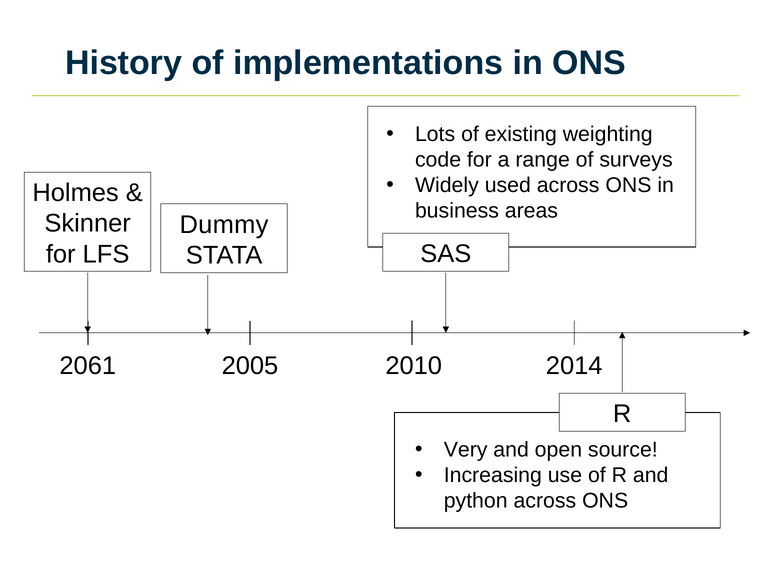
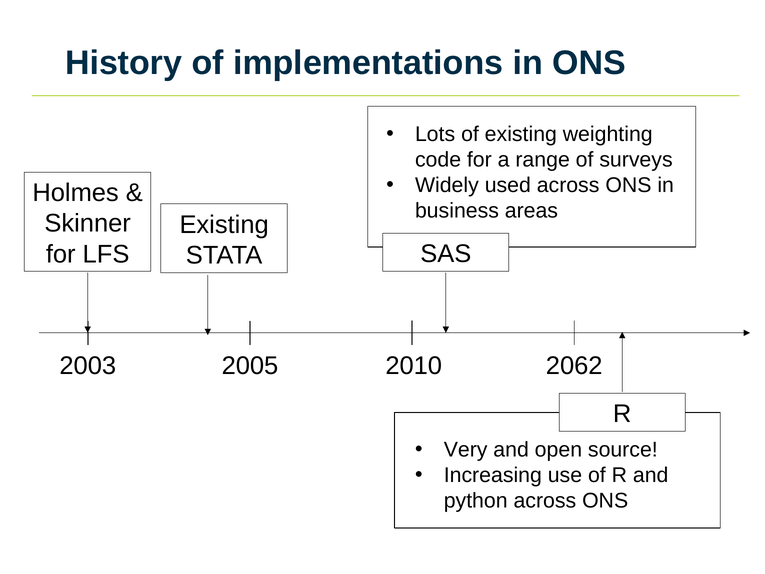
Dummy: Dummy -> Existing (224, 225)
2061: 2061 -> 2003 (88, 365)
2014: 2014 -> 2062 (574, 365)
